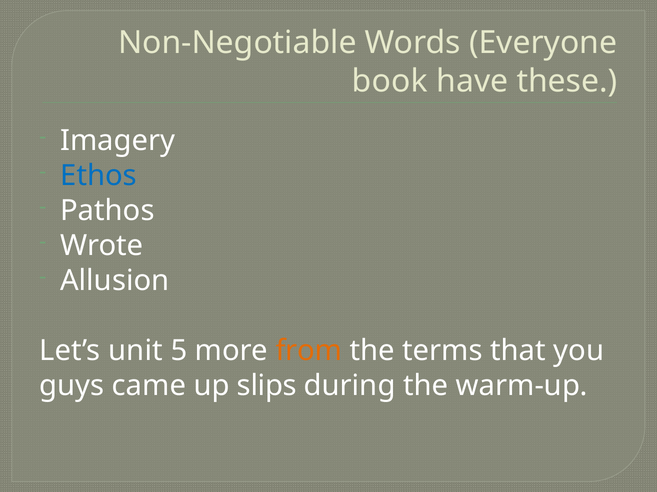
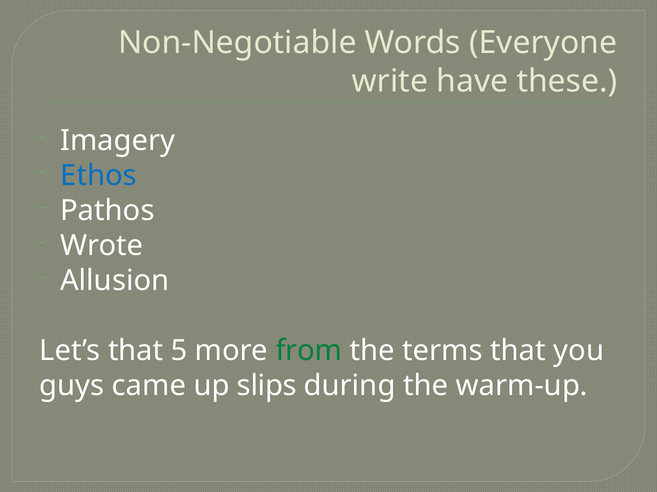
book: book -> write (390, 81)
Let’s unit: unit -> that (136, 351)
from colour: orange -> green (309, 351)
